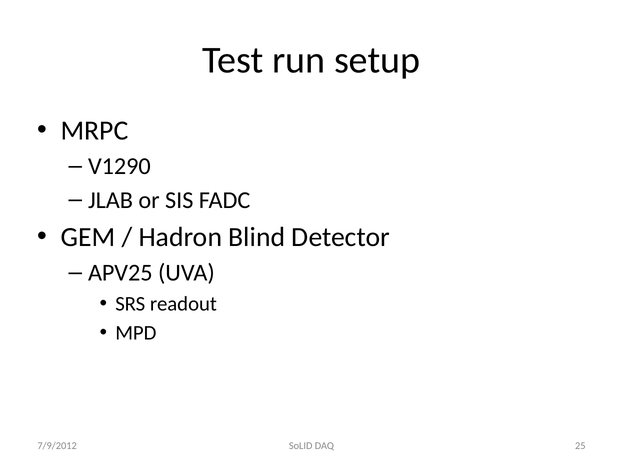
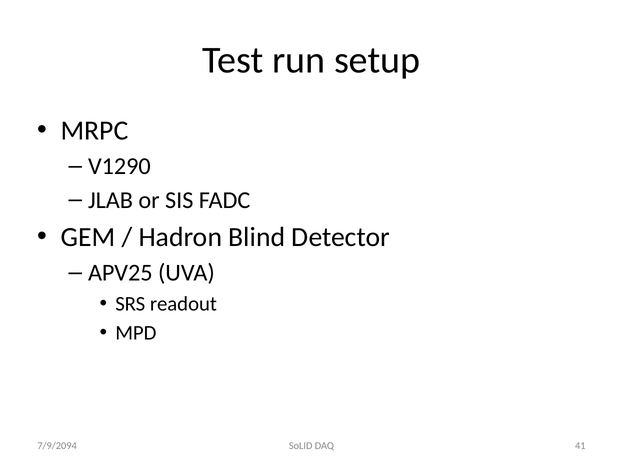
25: 25 -> 41 (580, 446)
7/9/2012: 7/9/2012 -> 7/9/2094 (57, 446)
